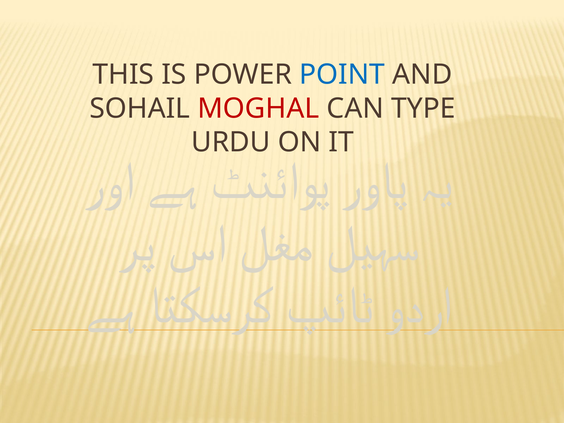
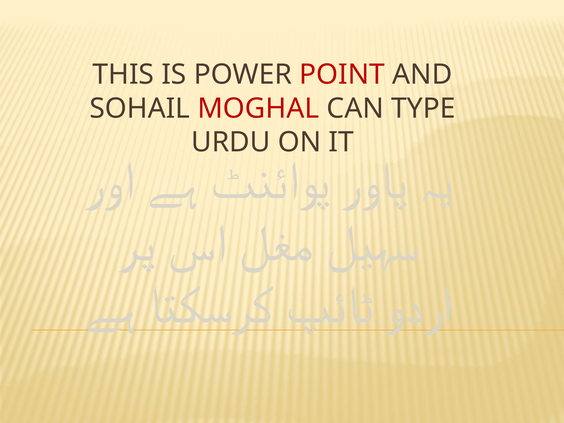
POINT colour: blue -> red (342, 75)
